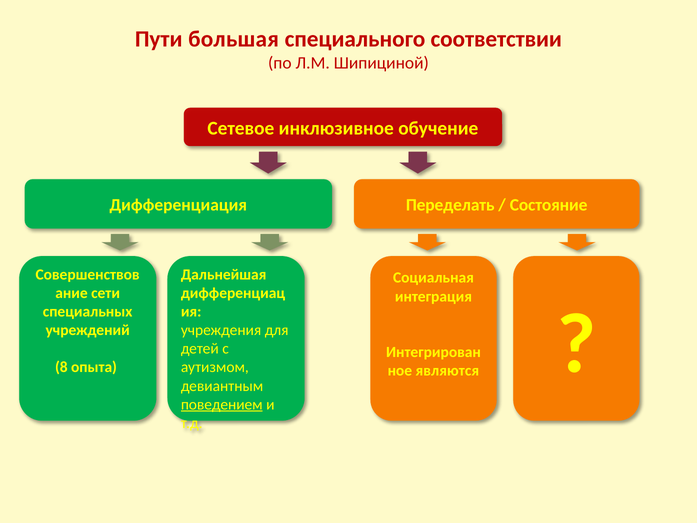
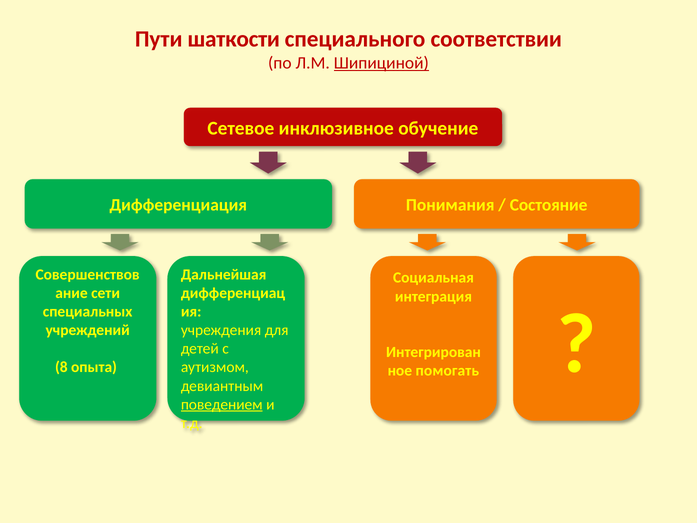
большая: большая -> шаткости (234, 39)
Шипициной underline: none -> present (381, 63)
Переделать: Переделать -> Понимания (450, 205)
являются: являются -> помогать (447, 371)
